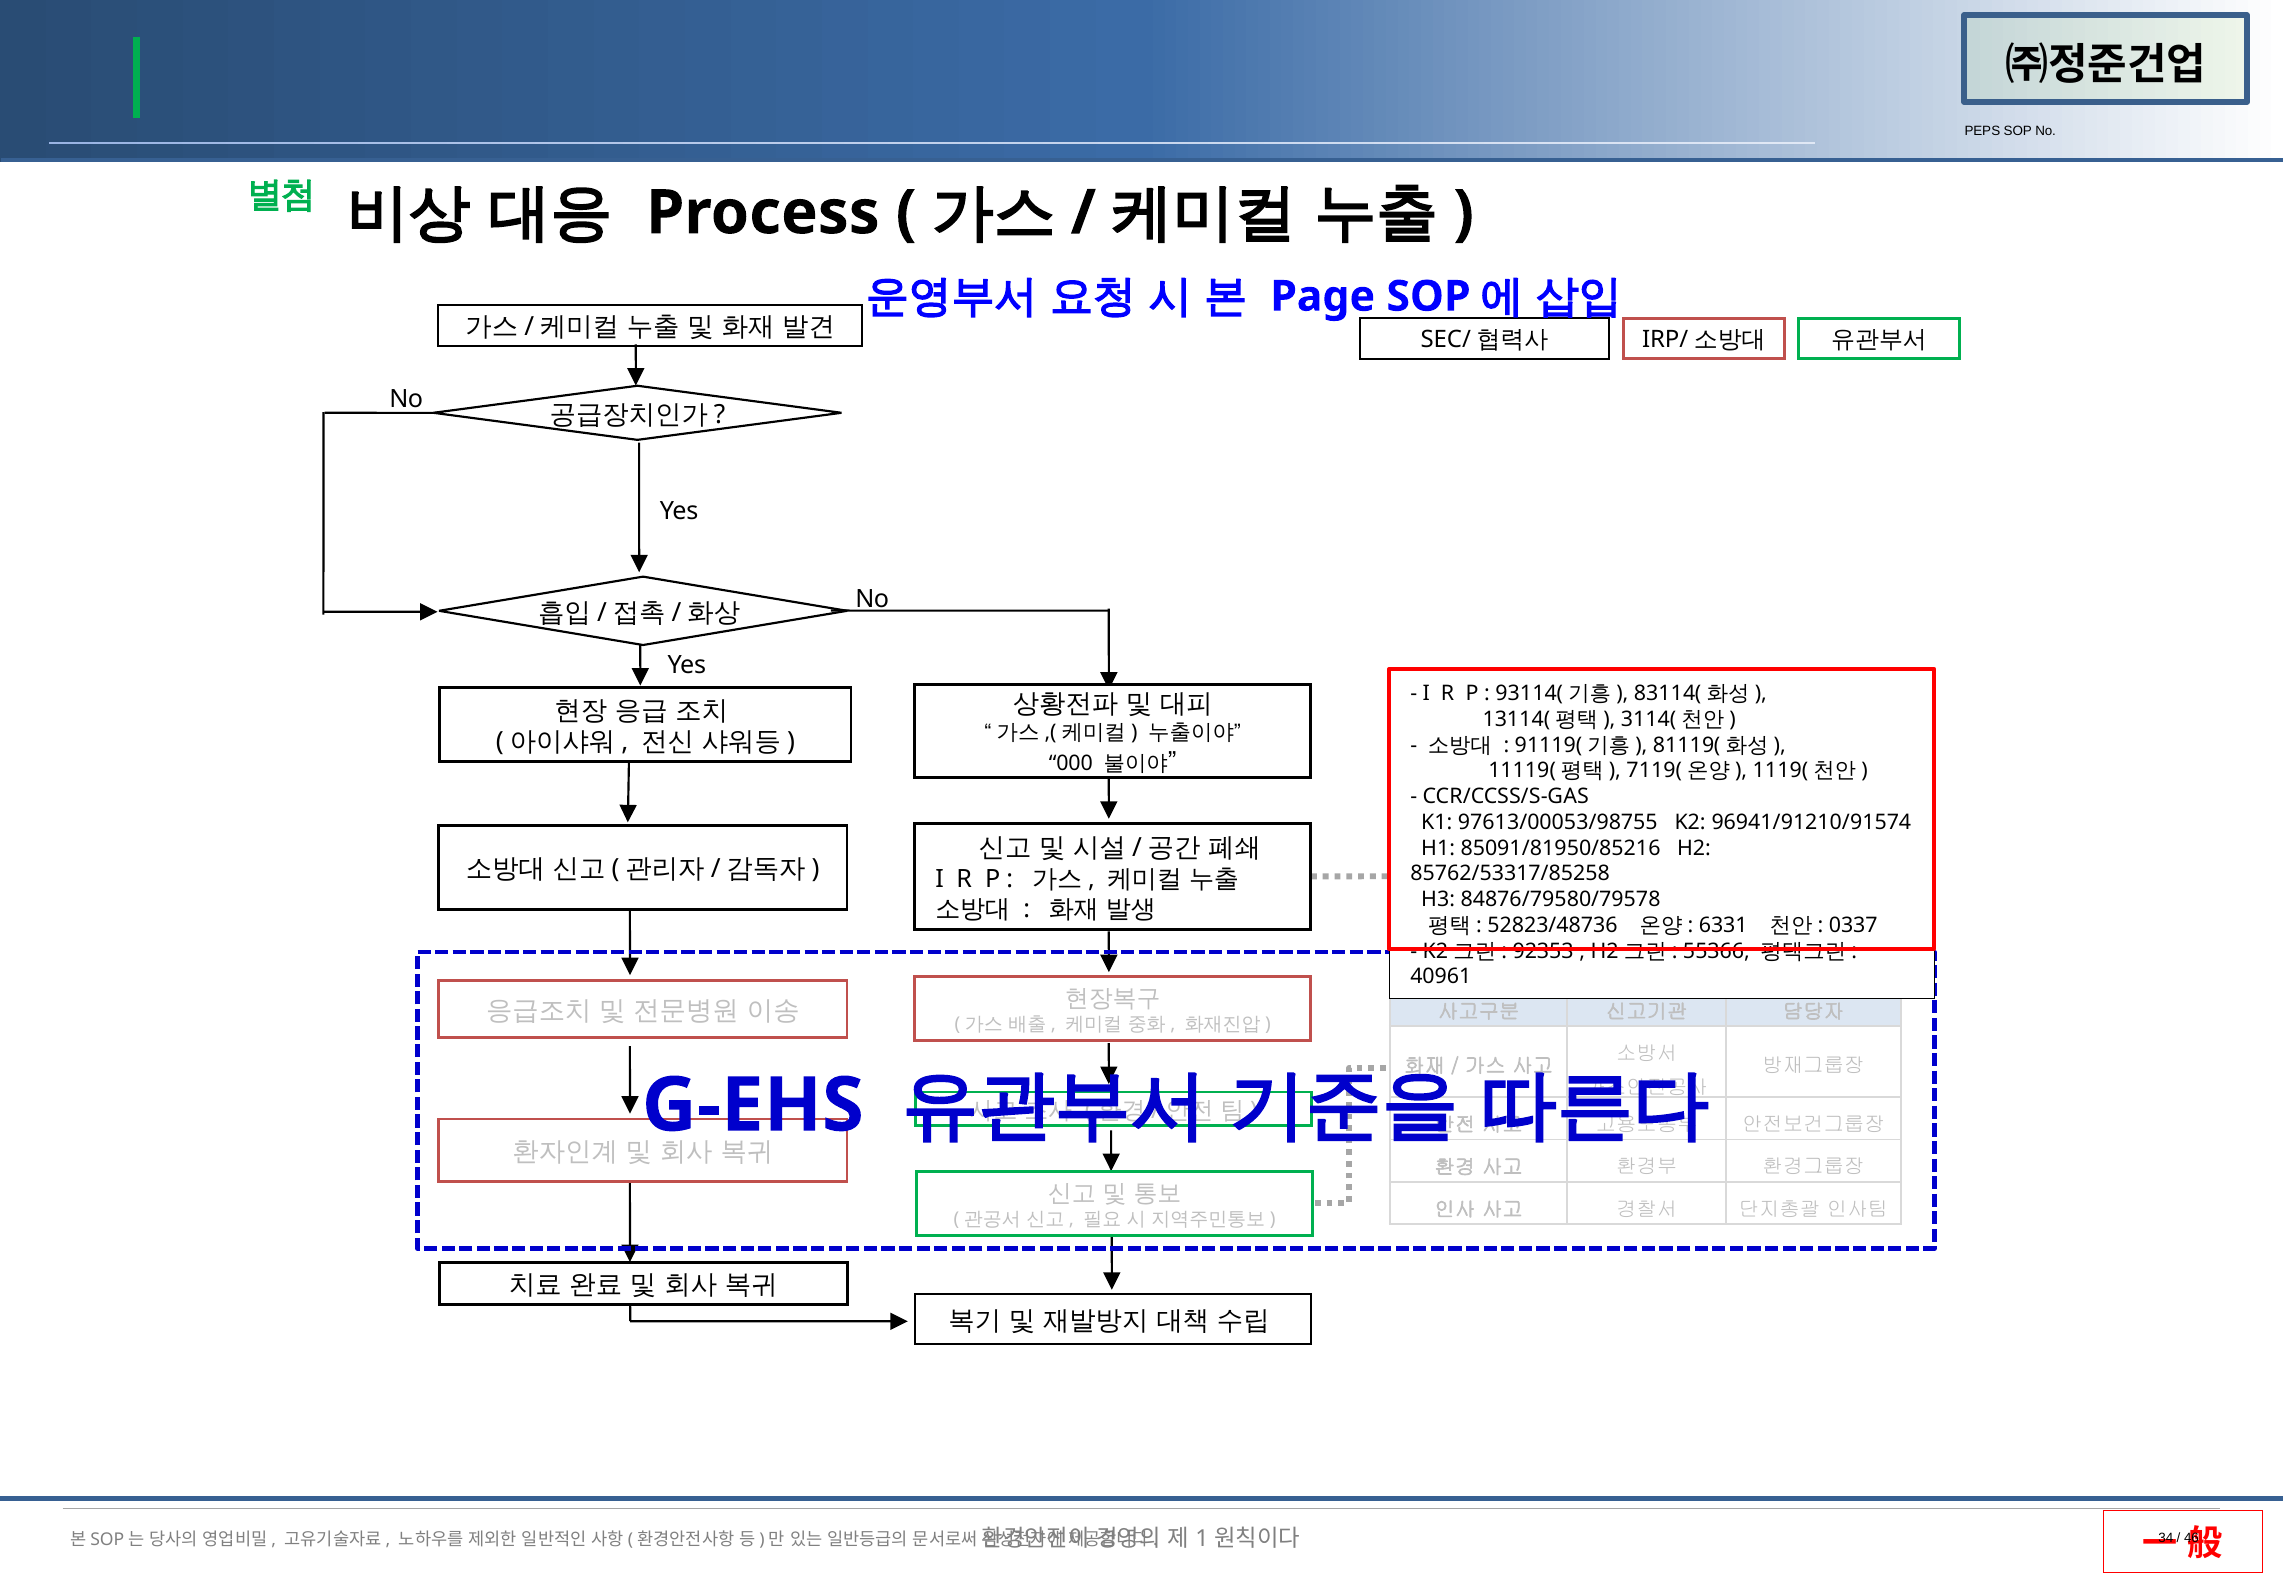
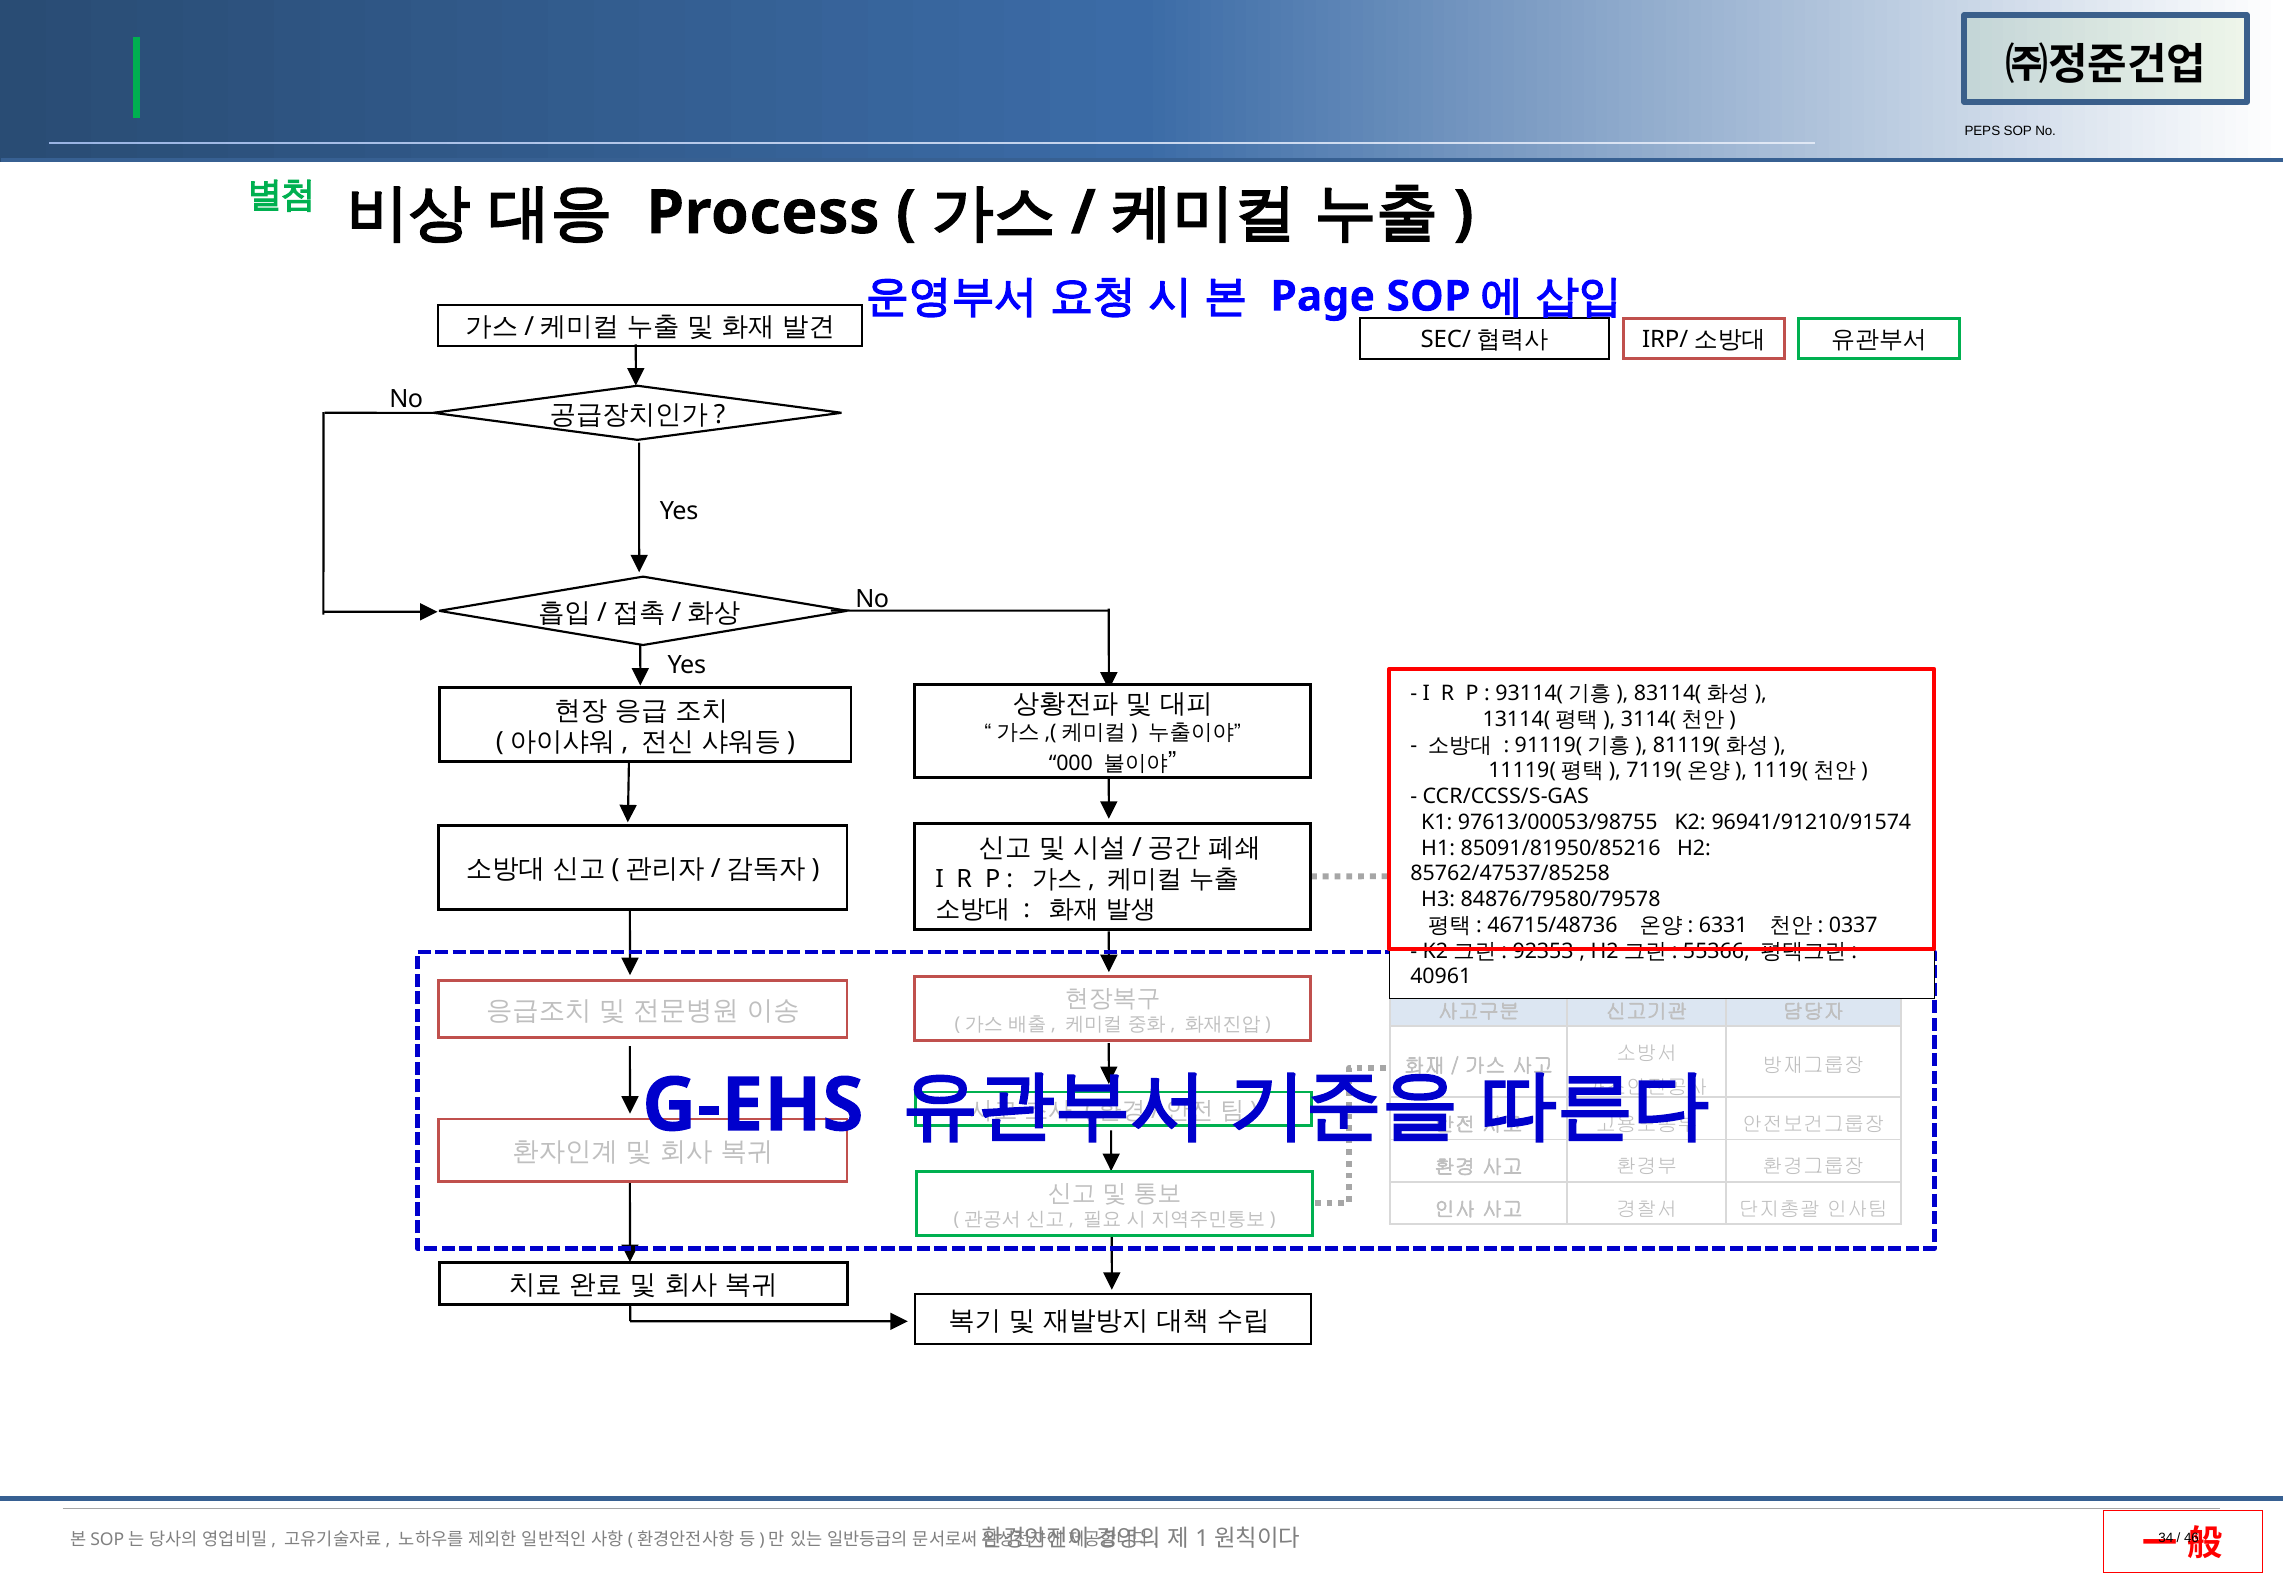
85762/53317/85258: 85762/53317/85258 -> 85762/47537/85258 (1510, 874)
52823/48736: 52823/48736 -> 46715/48736 (1552, 925)
